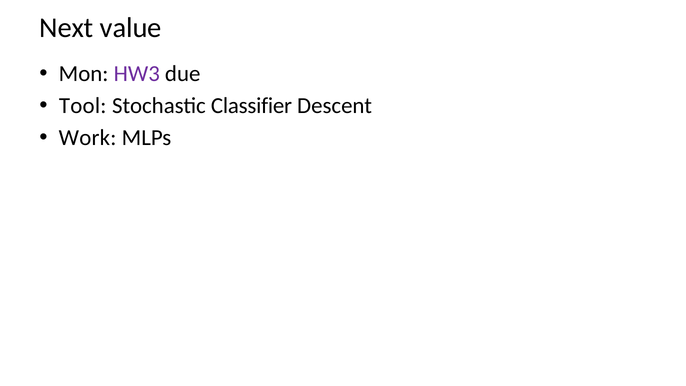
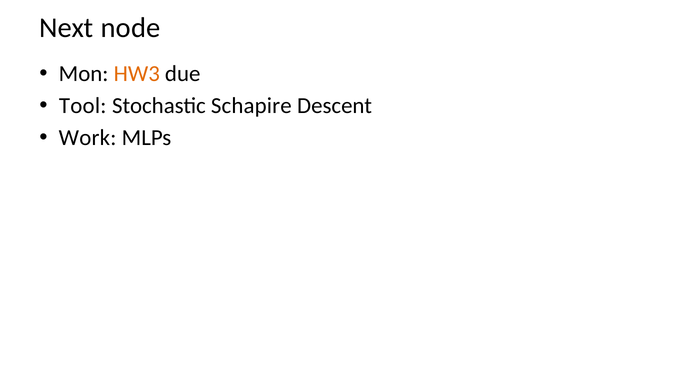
value: value -> node (131, 28)
HW3 colour: purple -> orange (137, 74)
Classifier: Classifier -> Schapire (251, 106)
